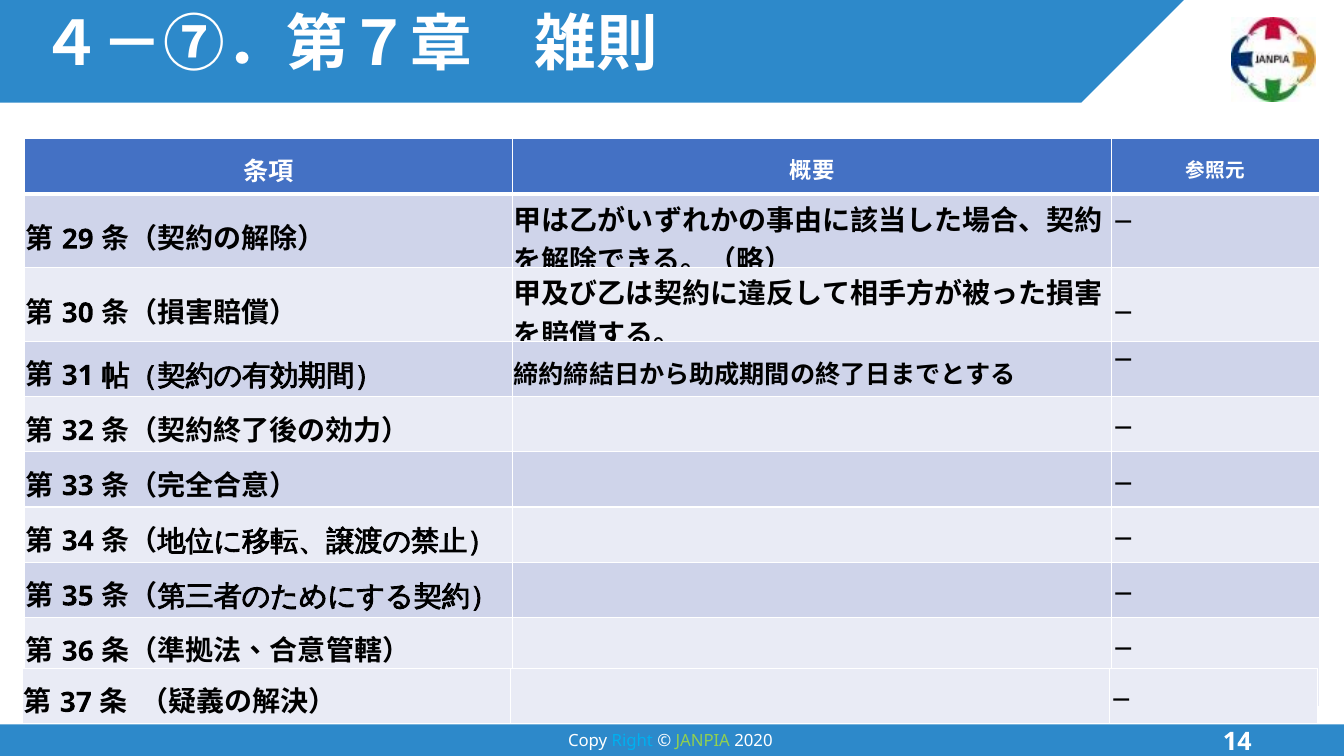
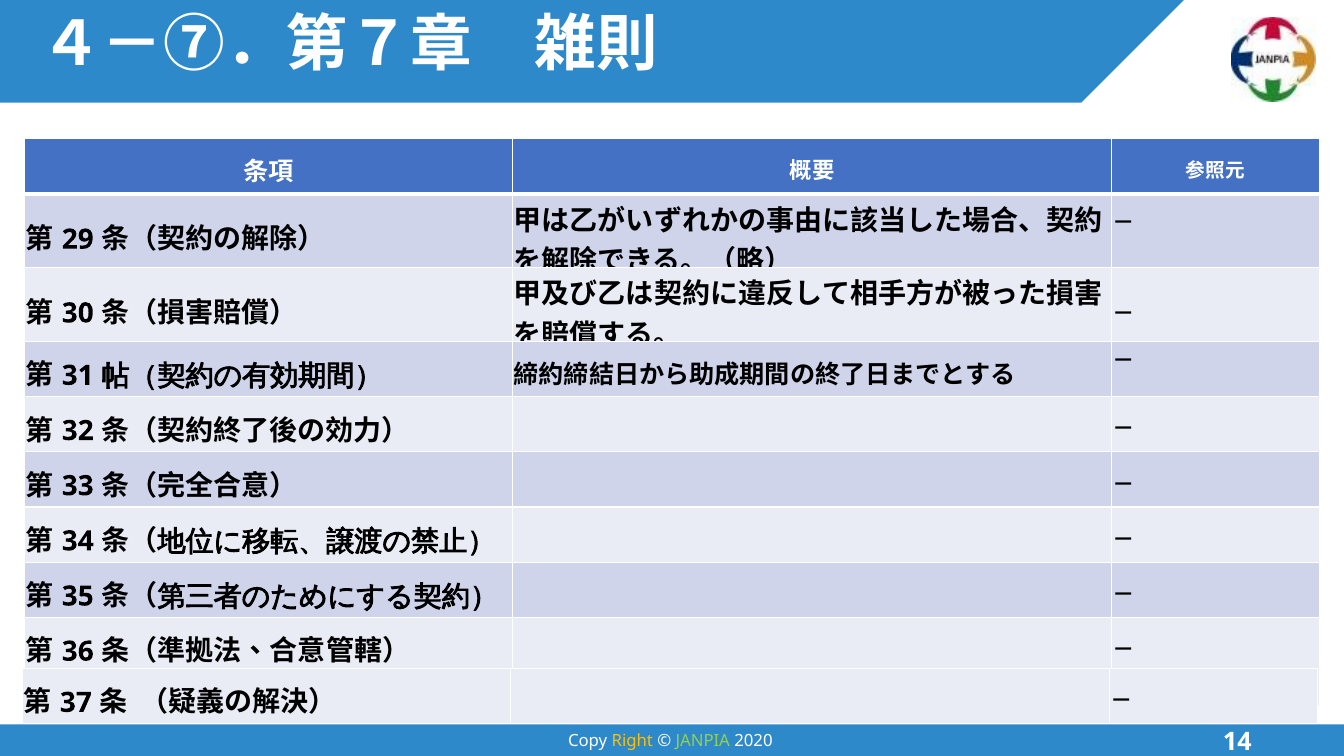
Right colour: light blue -> yellow (632, 741)
